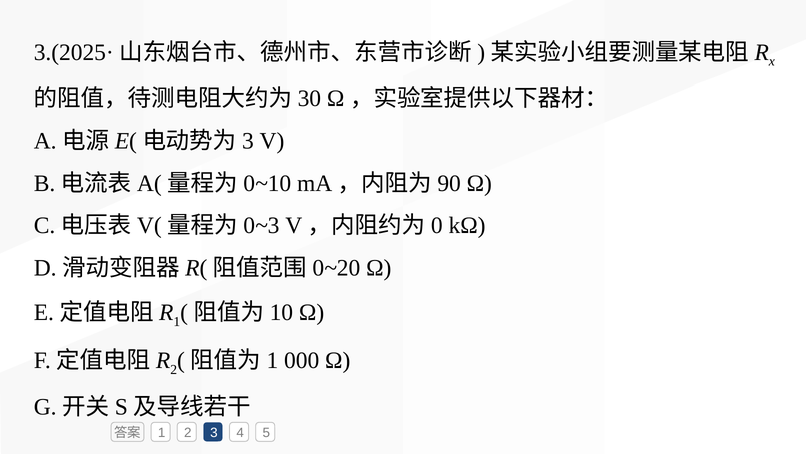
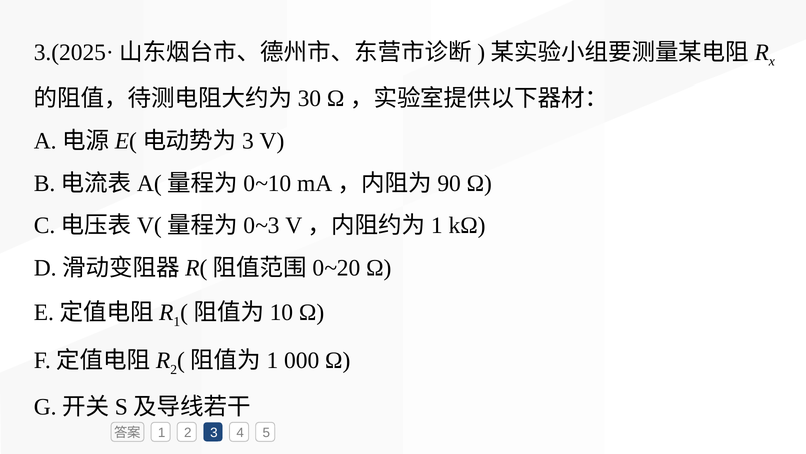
0: 0 -> 1 (437, 225)
